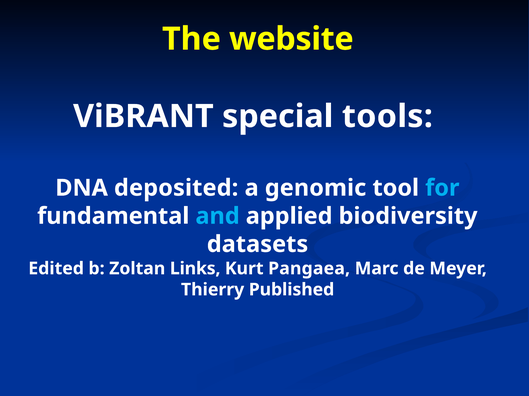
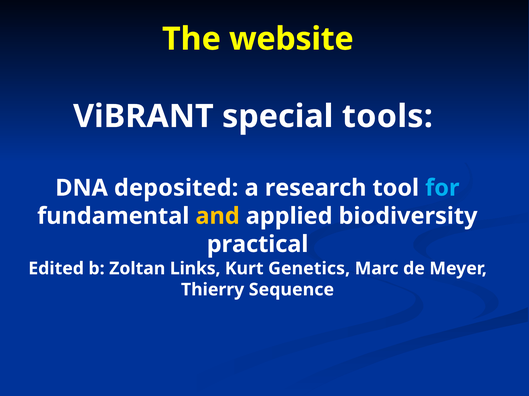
genomic: genomic -> research (316, 188)
and colour: light blue -> yellow (218, 216)
datasets: datasets -> practical (258, 245)
Pangaea: Pangaea -> Genetics (309, 269)
Published: Published -> Sequence (291, 290)
